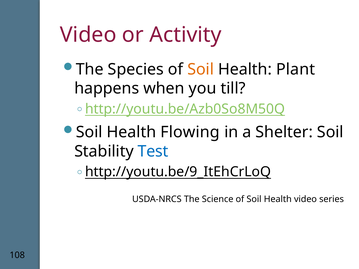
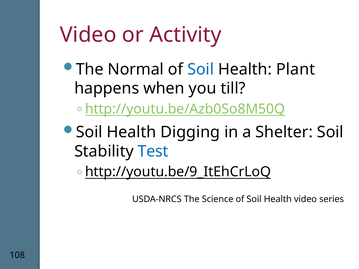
Species: Species -> Normal (136, 69)
Soil colour: orange -> blue (201, 69)
Flowing: Flowing -> Digging (190, 132)
